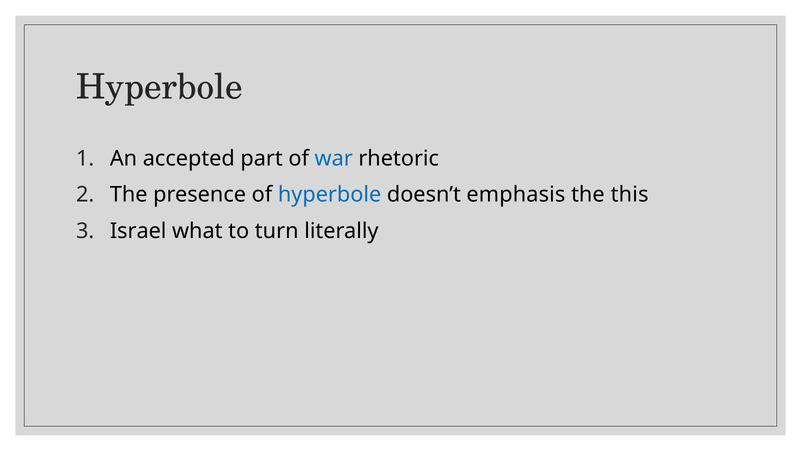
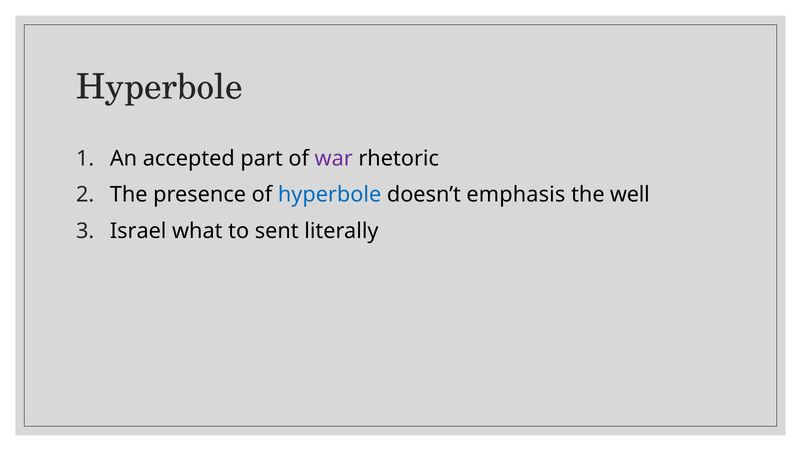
war colour: blue -> purple (334, 158)
this: this -> well (630, 195)
turn: turn -> sent (277, 231)
